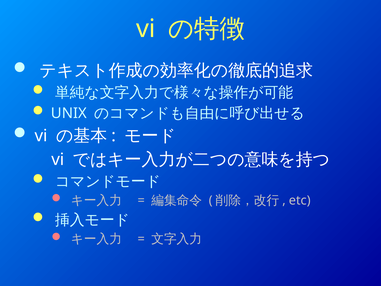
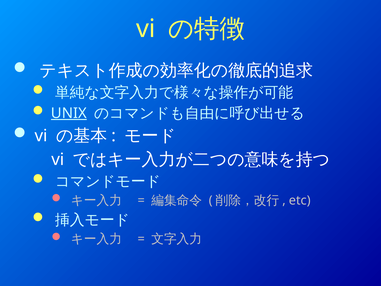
UNIX underline: none -> present (69, 113)
